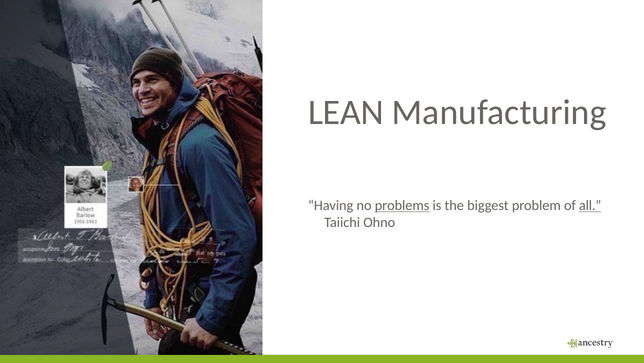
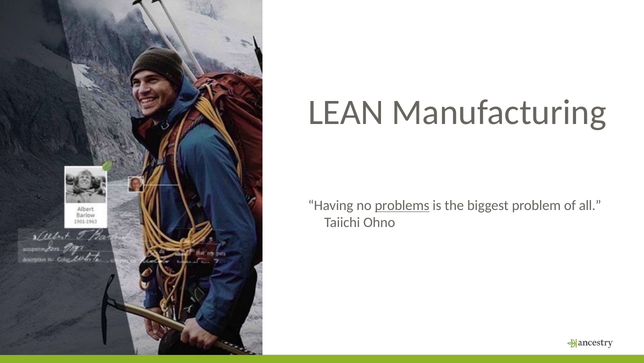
all underline: present -> none (590, 205)
